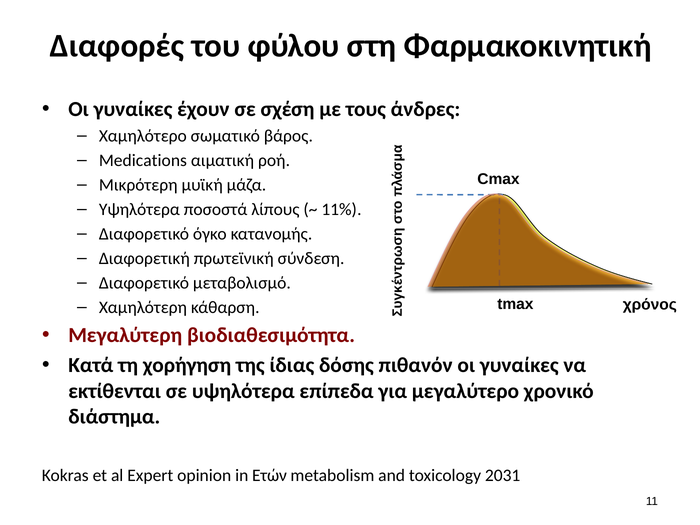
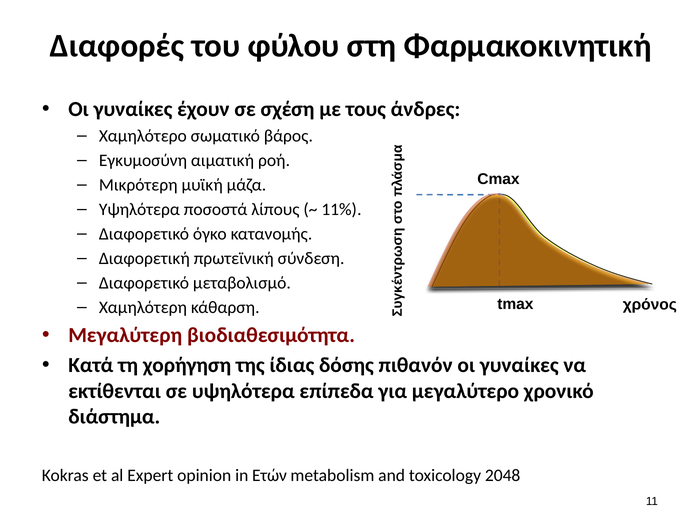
Medications: Medications -> Εγκυμοσύνη (143, 160)
2031: 2031 -> 2048 (503, 475)
